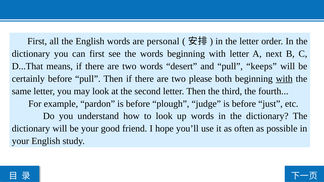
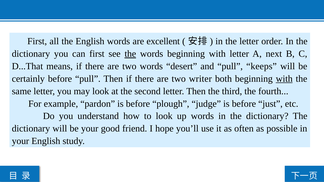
personal: personal -> excellent (163, 41)
the underline: none -> present (130, 54)
please: please -> writer (200, 79)
